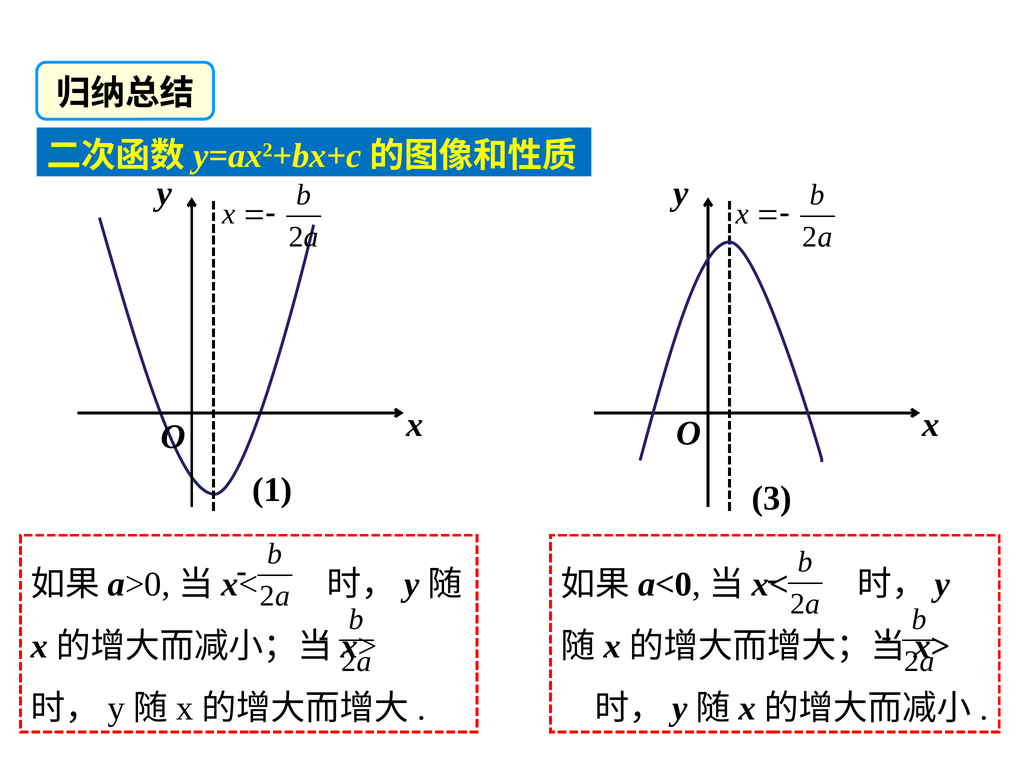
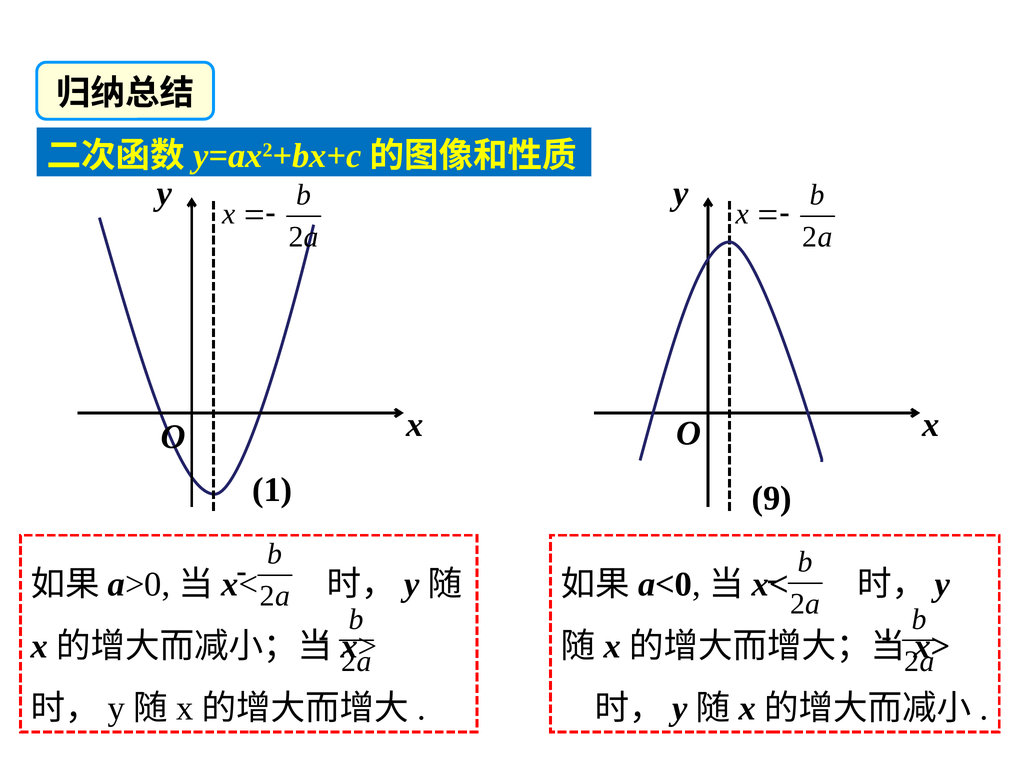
3: 3 -> 9 (772, 498)
